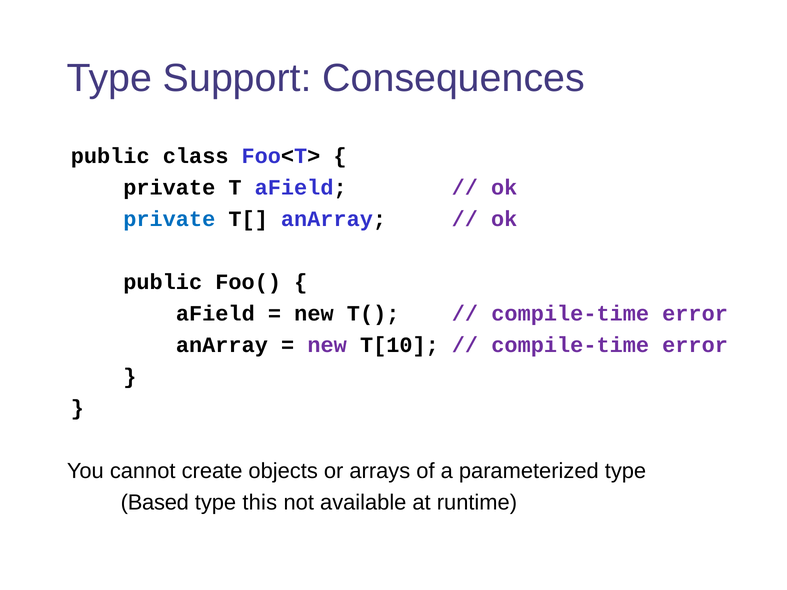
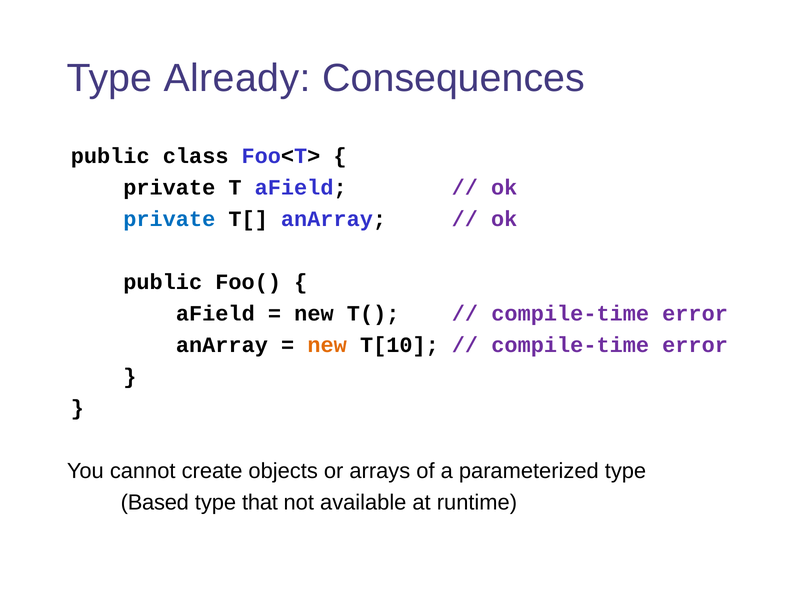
Support: Support -> Already (237, 78)
new colour: purple -> orange (327, 345)
this: this -> that (260, 503)
